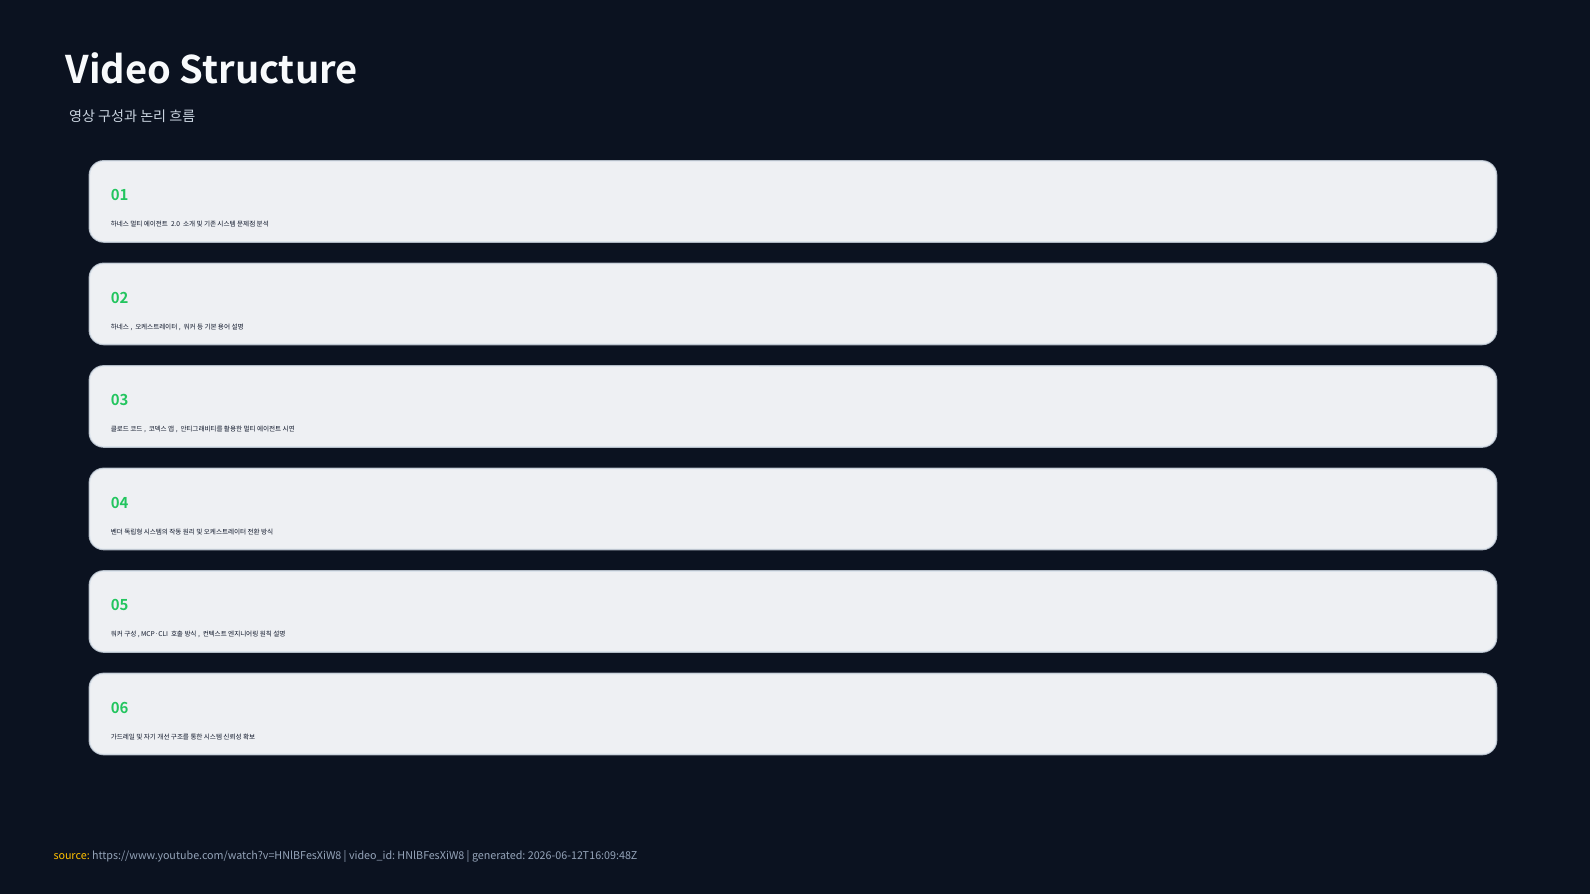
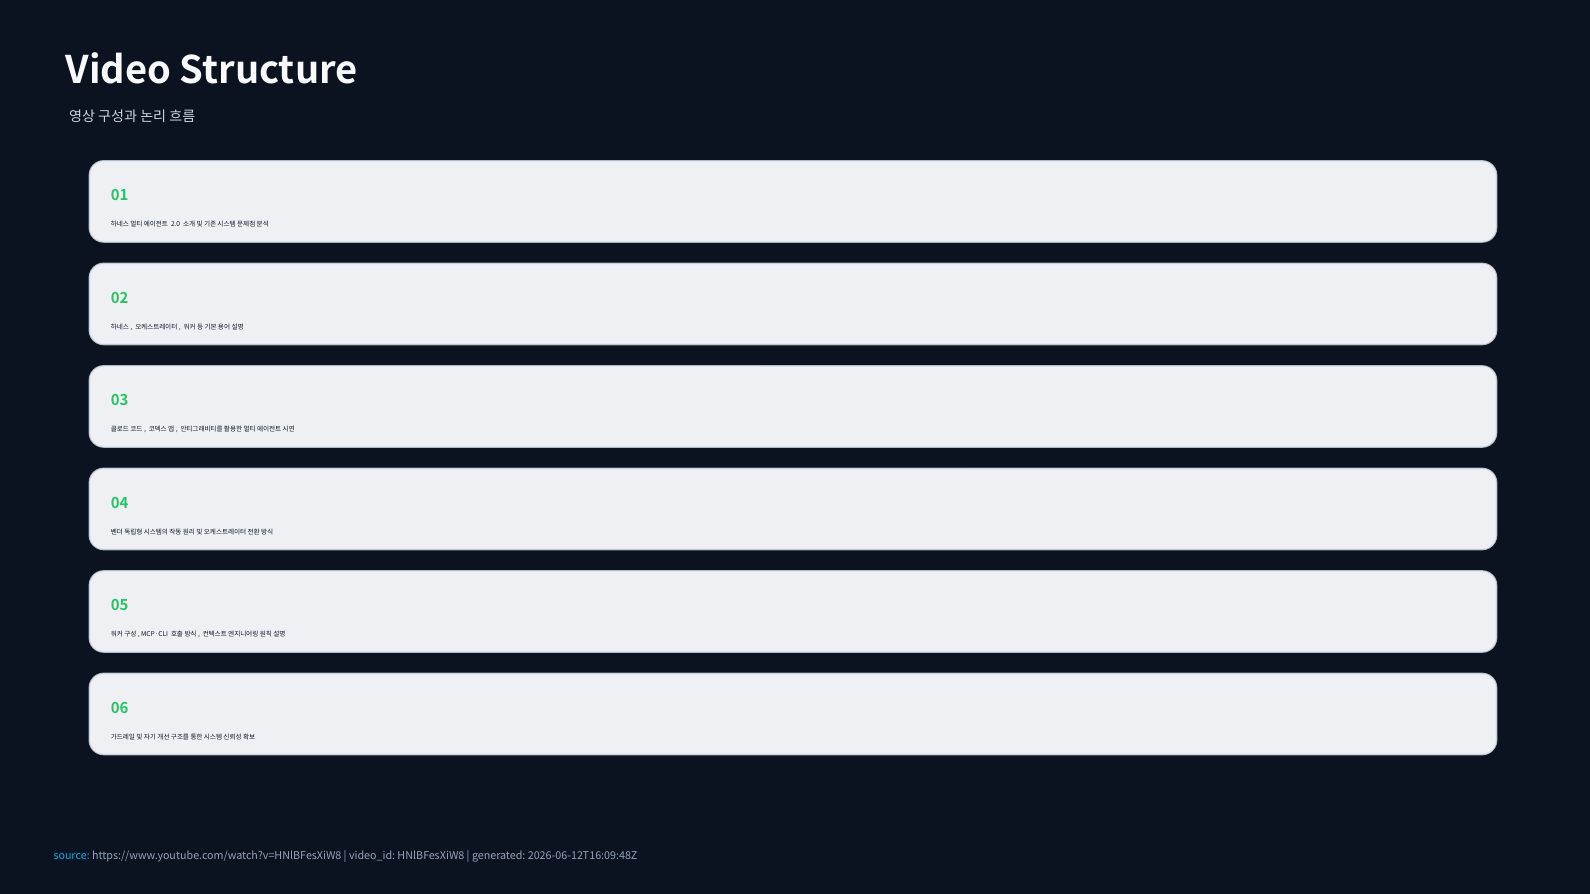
source colour: yellow -> light blue (72, 856)
